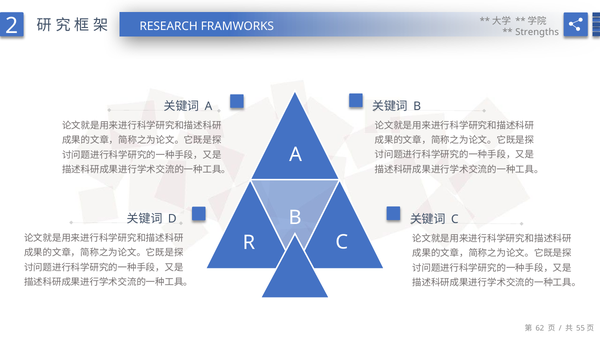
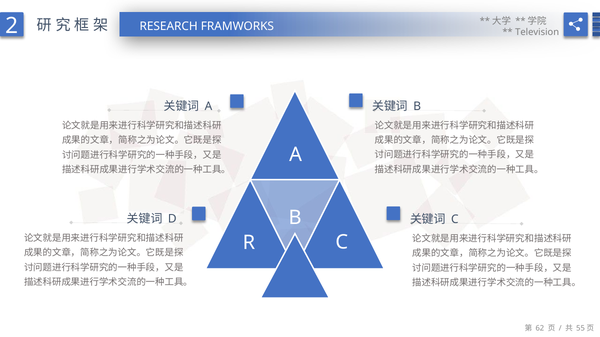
Strengths: Strengths -> Television (537, 32)
